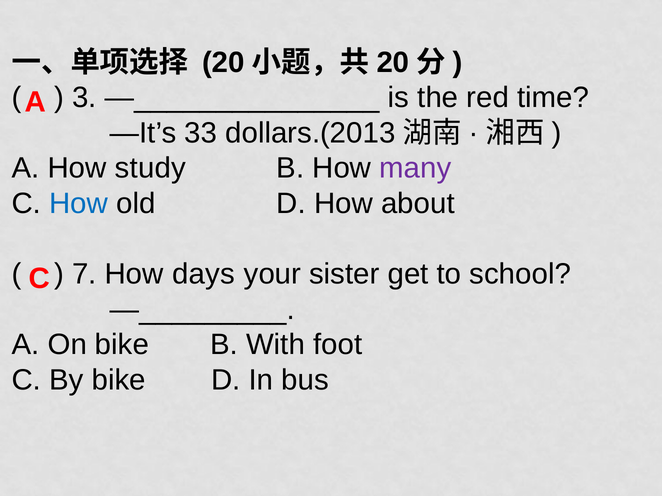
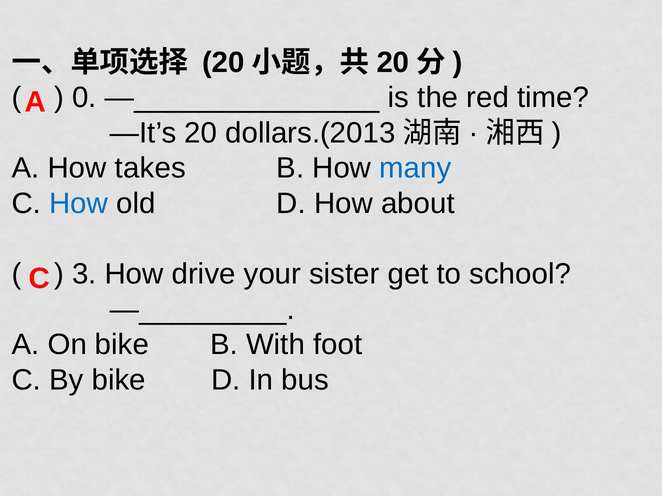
3: 3 -> 0 (84, 98)
—It’s 33: 33 -> 20 (201, 133)
study: study -> takes (150, 168)
many colour: purple -> blue (415, 168)
7: 7 -> 3 (84, 274)
days: days -> drive (204, 274)
